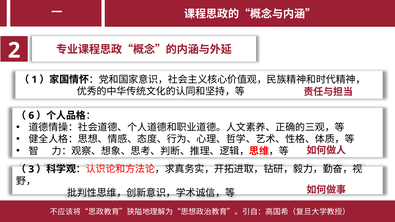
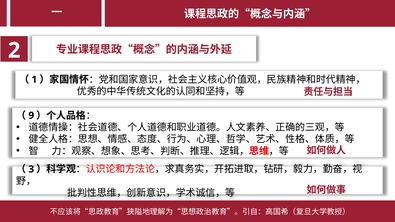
6: 6 -> 9 (31, 116)
